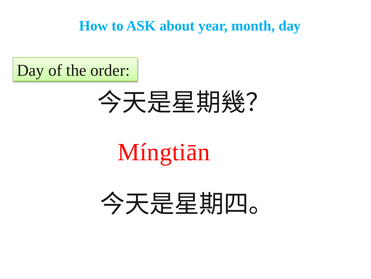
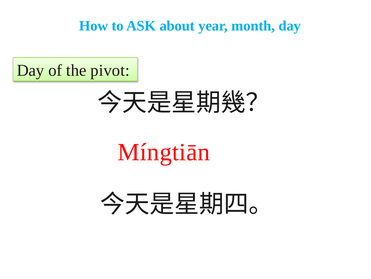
order: order -> pivot (110, 70)
